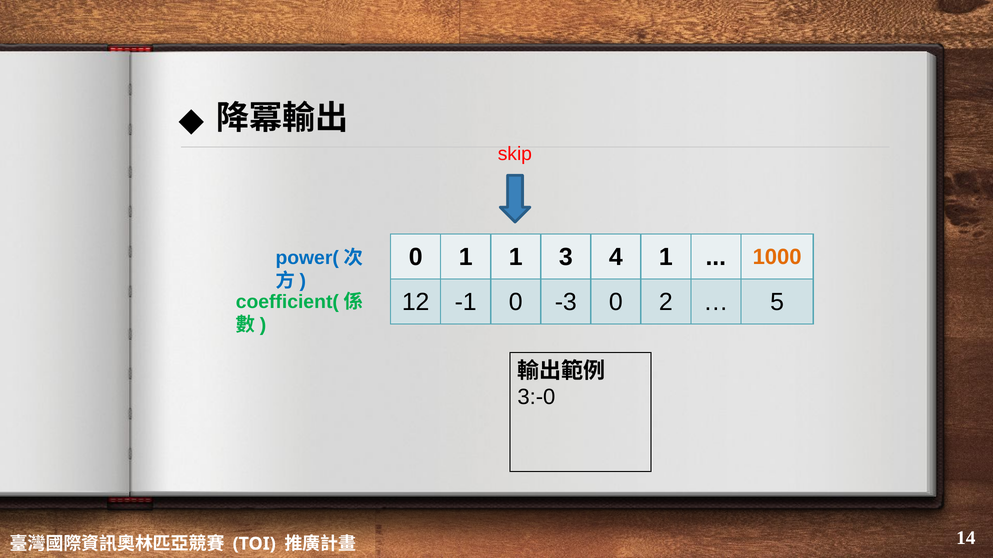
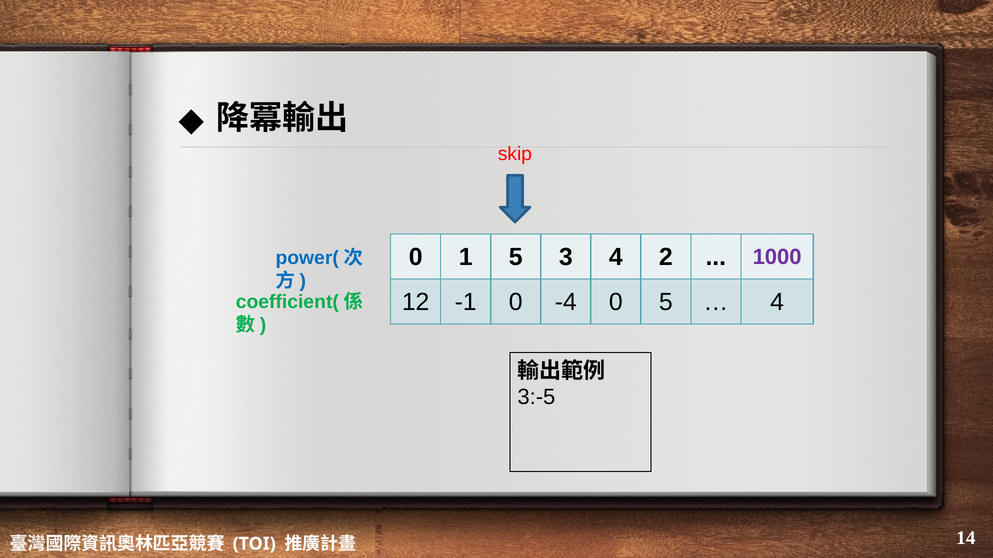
1 1: 1 -> 5 (516, 257)
4 1: 1 -> 2 (666, 257)
1000 colour: orange -> purple (777, 257)
-3: -3 -> -4 (566, 302)
0 2: 2 -> 5 (666, 302)
5: 5 -> 4 (777, 302)
3:-0: 3:-0 -> 3:-5 (536, 397)
